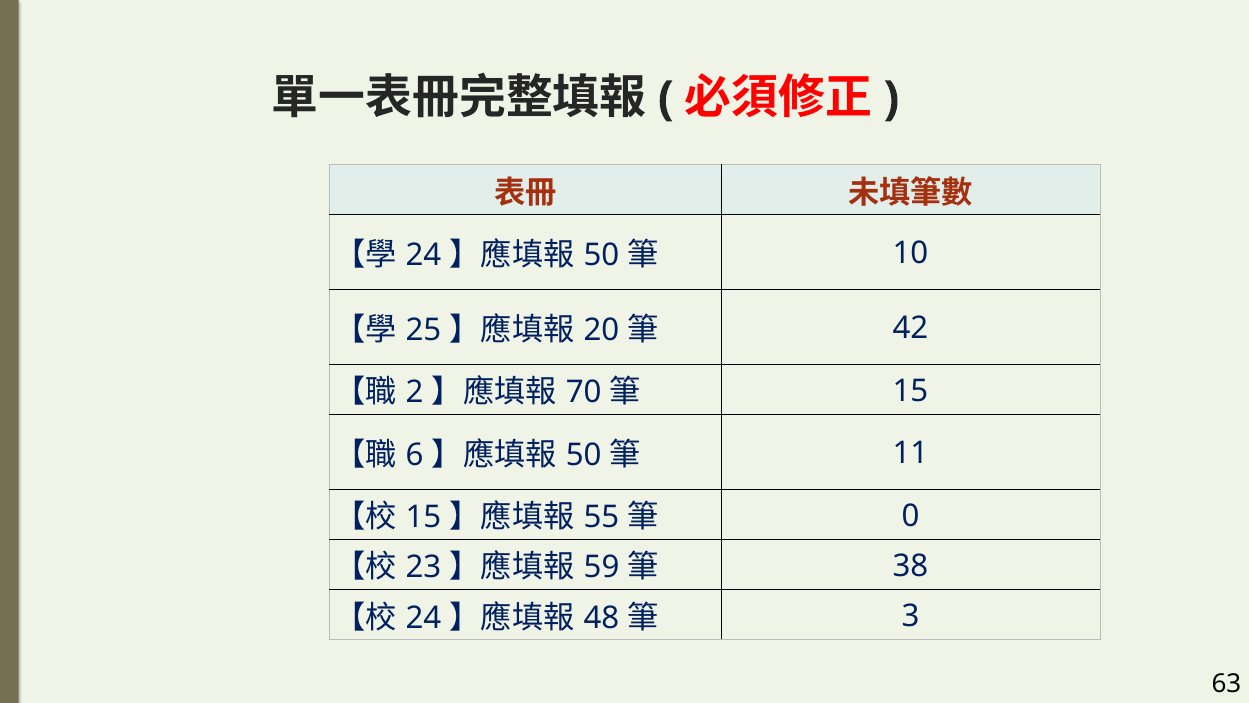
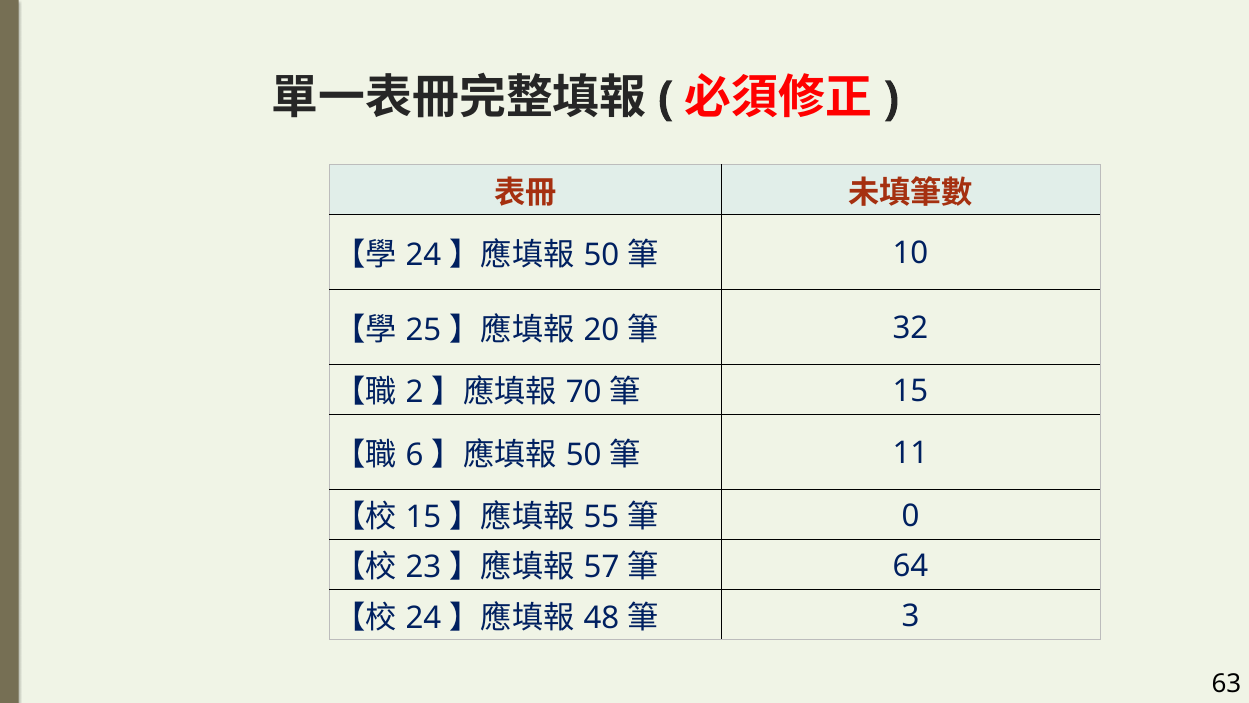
42: 42 -> 32 (911, 328)
59: 59 -> 57 (602, 567)
38: 38 -> 64 (911, 566)
